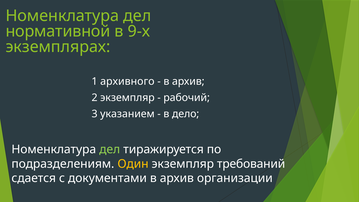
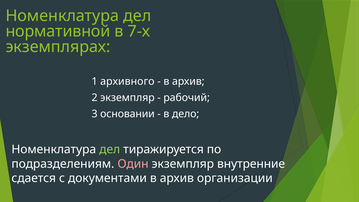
9-х: 9-х -> 7-х (139, 31)
указанием: указанием -> основании (127, 114)
Один colour: yellow -> pink (133, 164)
требований: требований -> внутренние (251, 164)
